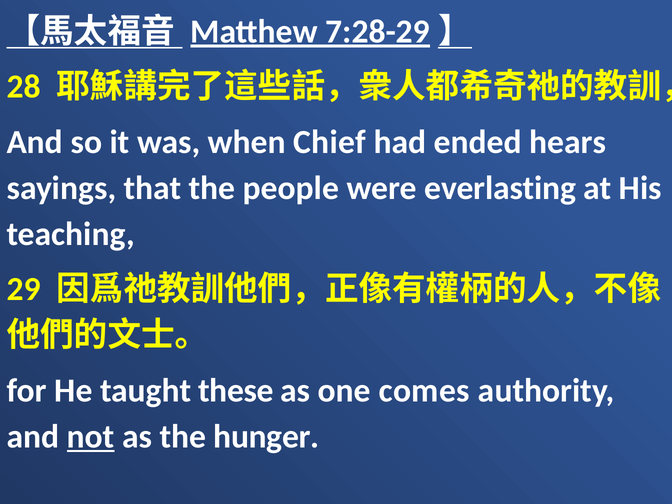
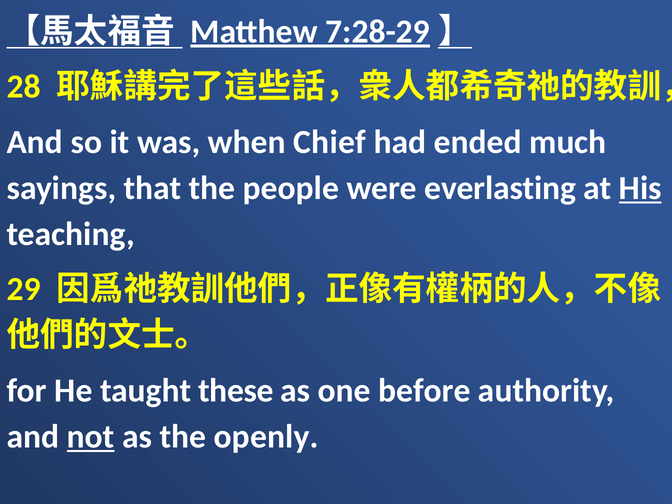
hears: hears -> much (568, 142)
His underline: none -> present (640, 188)
comes: comes -> before (424, 391)
hunger: hunger -> openly (266, 437)
